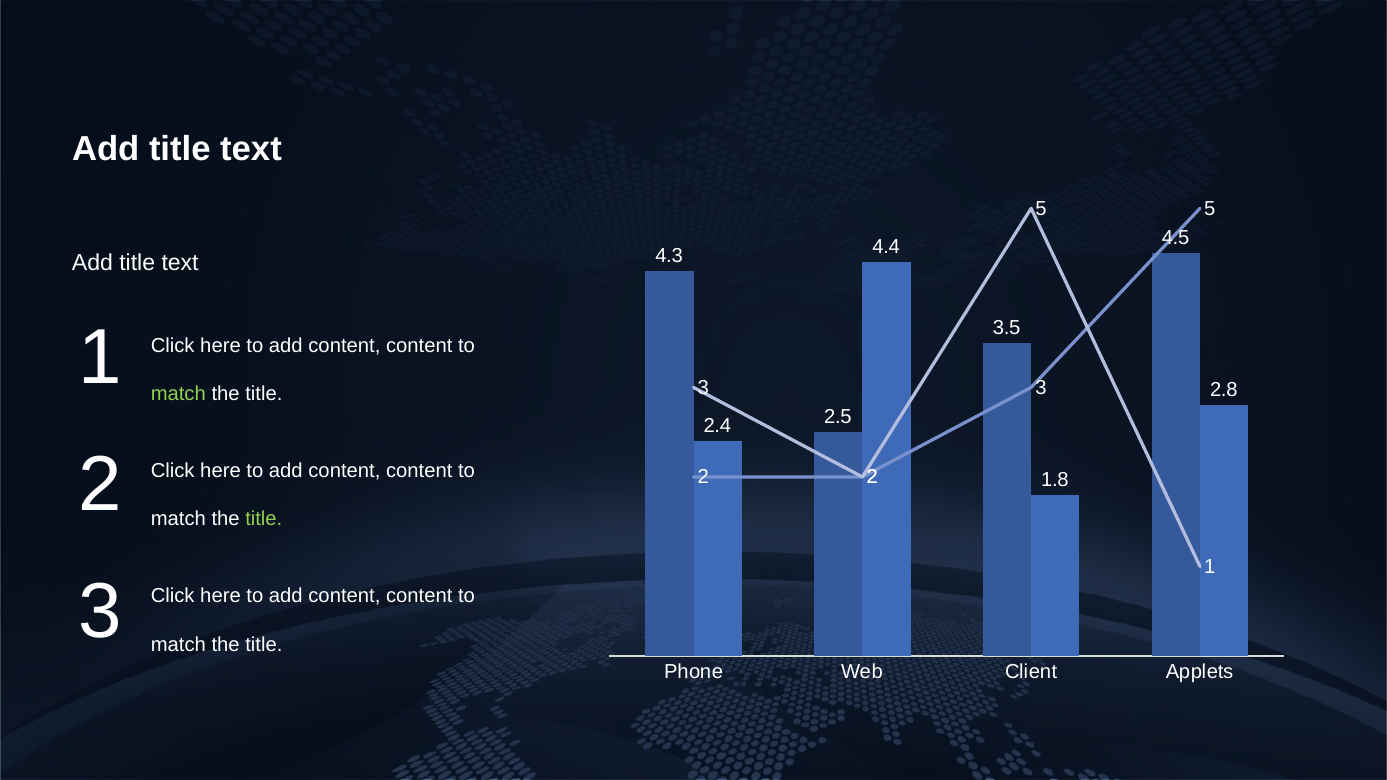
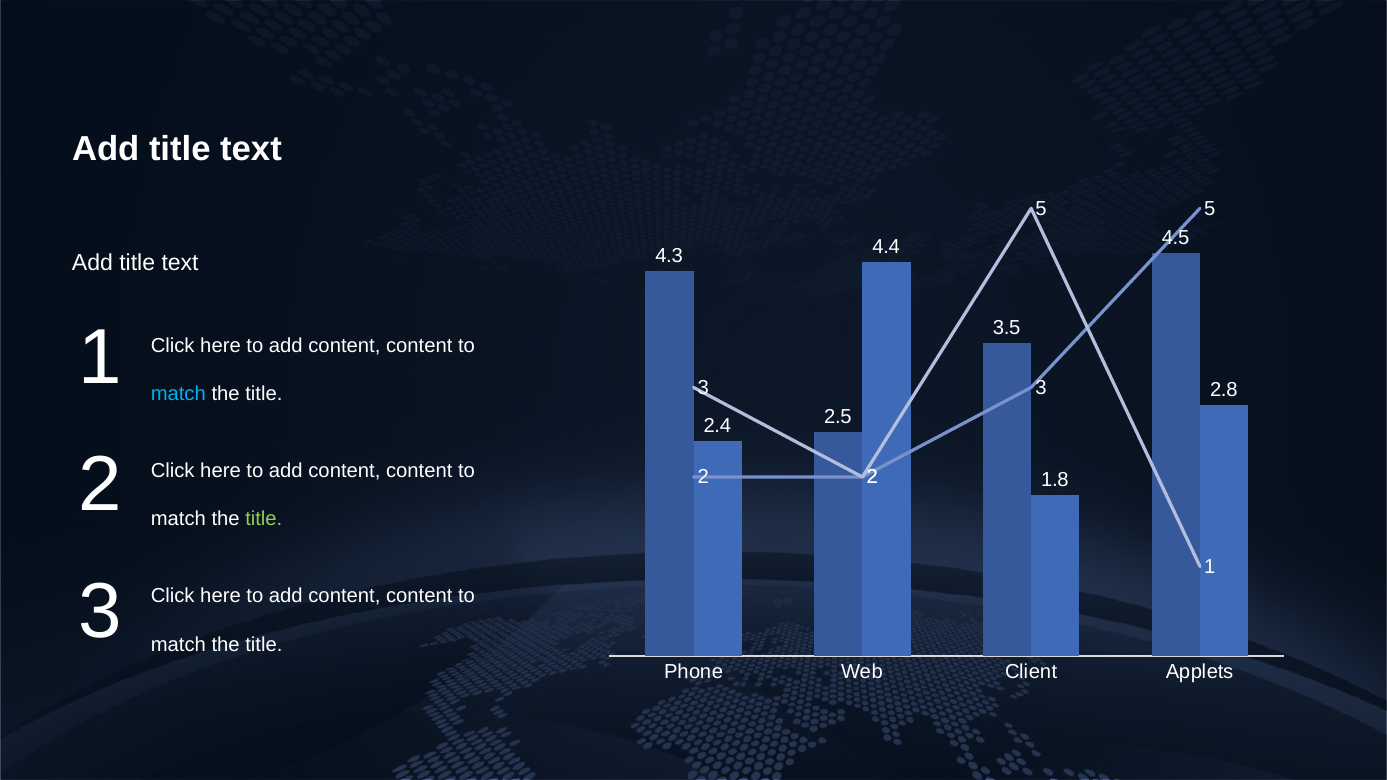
match colour: light green -> light blue (178, 394)
